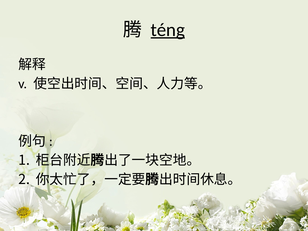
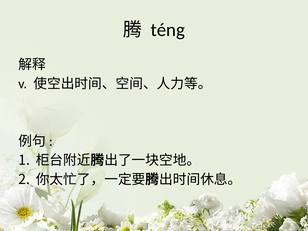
téng underline: present -> none (168, 30)
